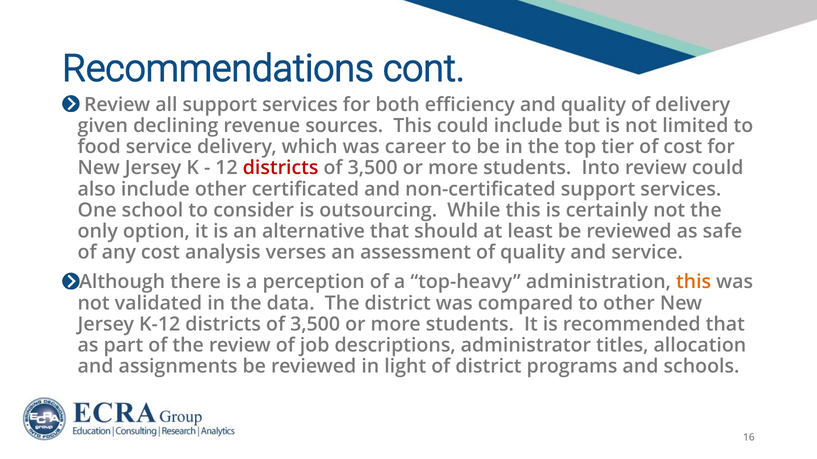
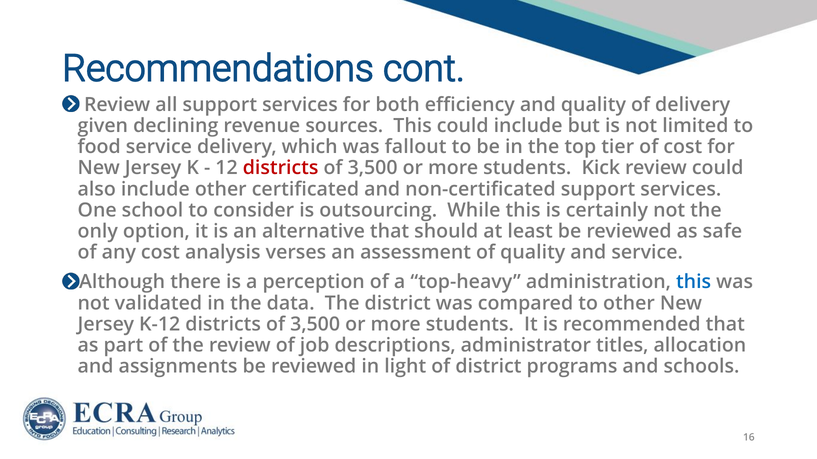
career: career -> fallout (416, 147)
Into: Into -> Kick (601, 168)
this colour: orange -> blue (694, 282)
